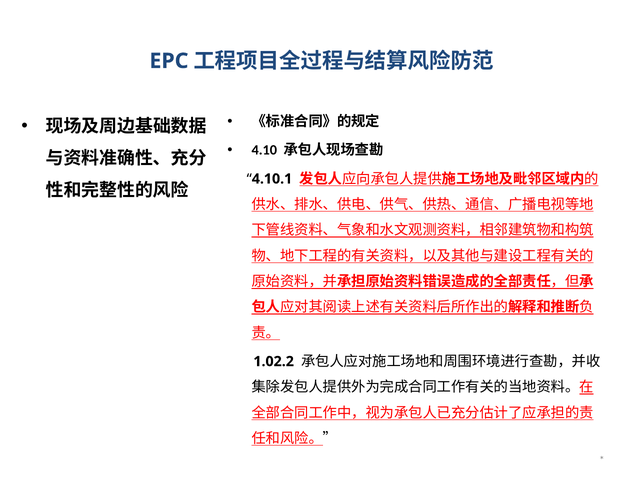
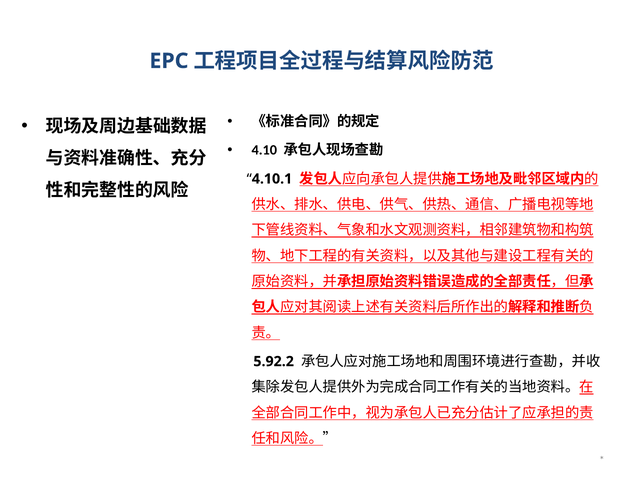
1.02.2: 1.02.2 -> 5.92.2 (274, 362)
